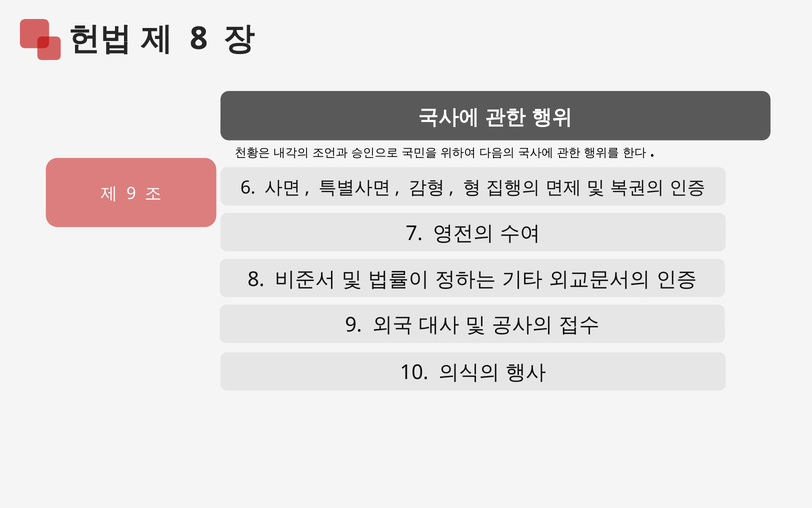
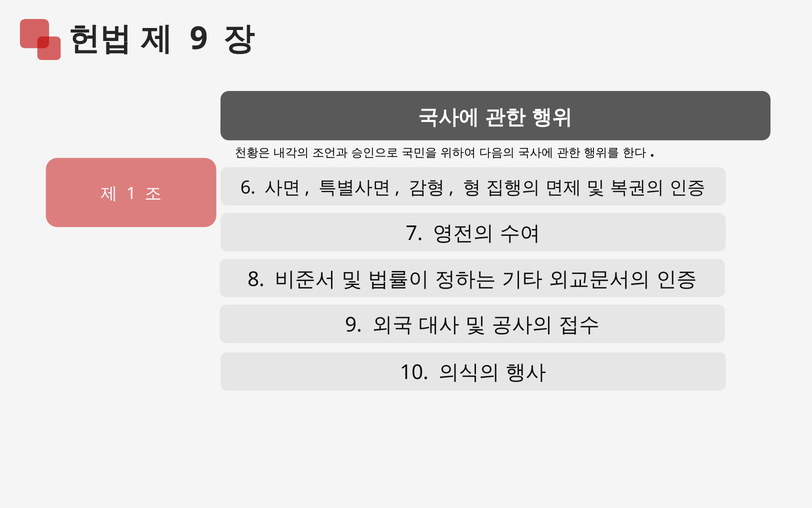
8: 8 -> 9 (199, 39)
9: 9 -> 1 (131, 193)
